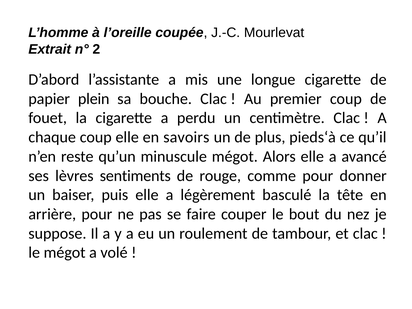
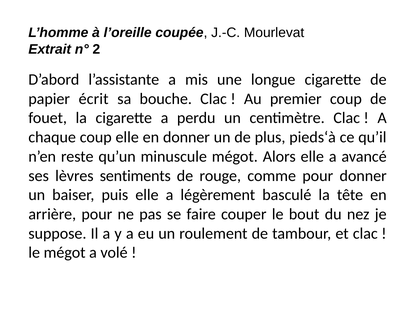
plein: plein -> écrit (94, 99)
en savoirs: savoirs -> donner (186, 137)
